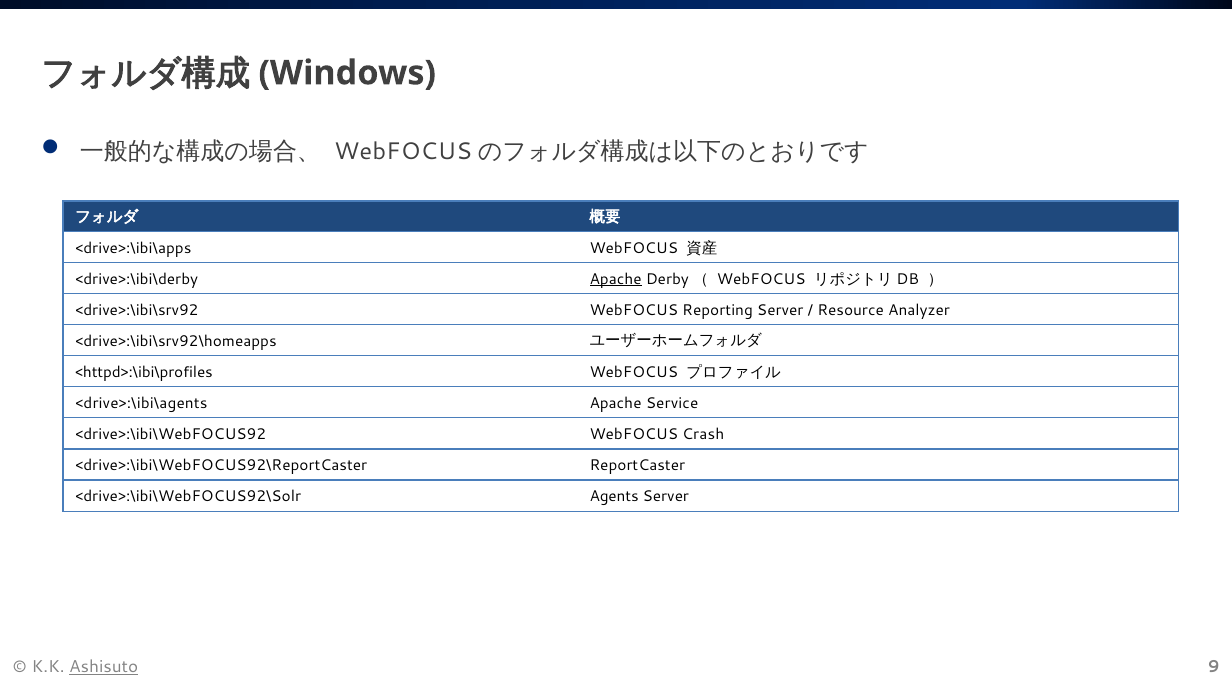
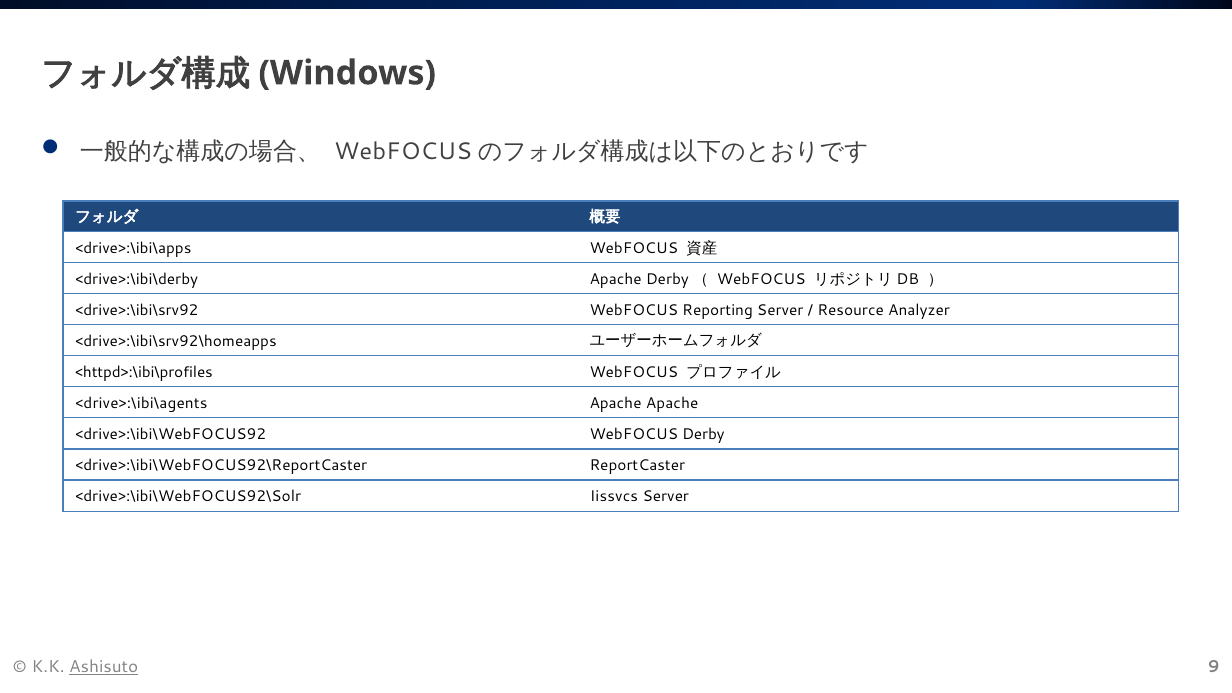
Apache underline: present -> none (616, 279)
Apache Service: Service -> Apache (672, 403)
WebFOCUS Crash: Crash -> Derby (703, 434)
Agents: Agents -> Iissvcs (614, 496)
